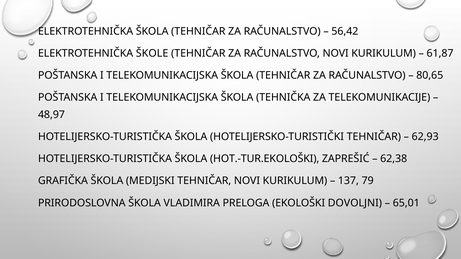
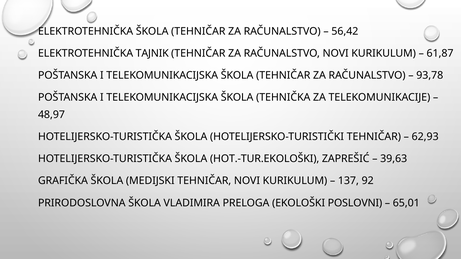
ŠKOLE: ŠKOLE -> TAJNIK (152, 53)
80,65: 80,65 -> 93,78 (430, 75)
62,38: 62,38 -> 39,63 (394, 159)
79: 79 -> 92 (368, 181)
DOVOLJNI: DOVOLJNI -> POSLOVNI (355, 203)
